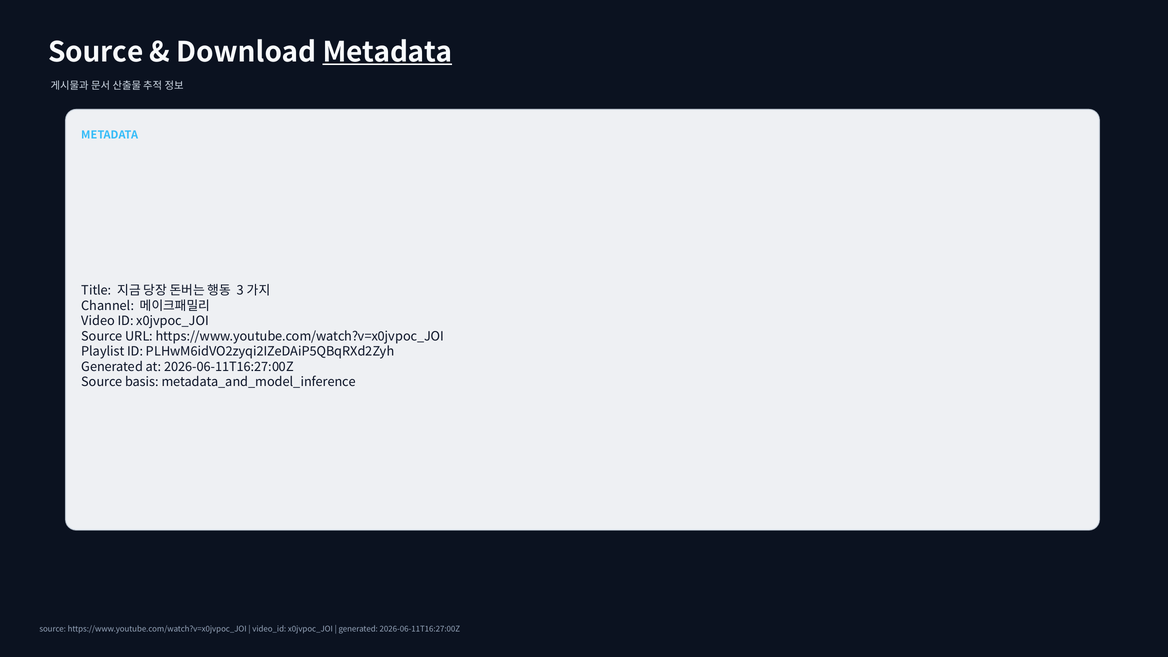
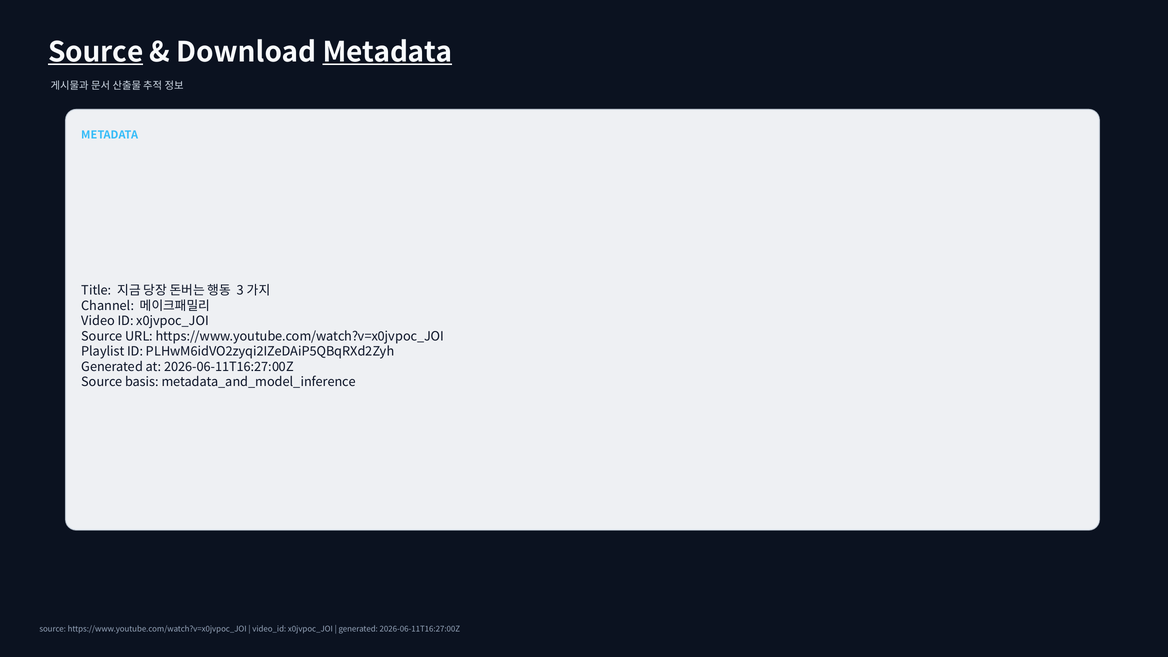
Source underline: none -> present (96, 52)
